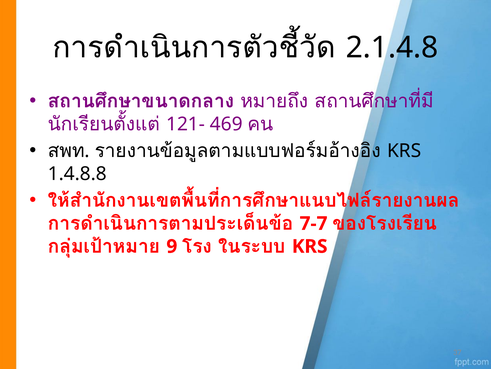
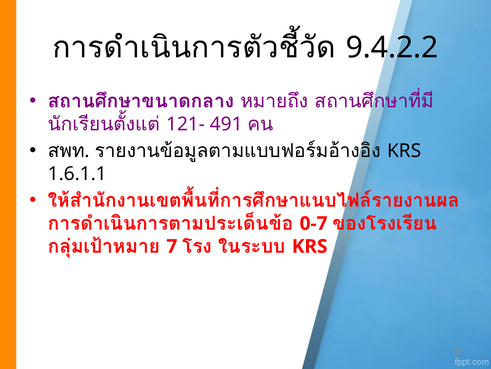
2.1.4.8: 2.1.4.8 -> 9.4.2.2 (392, 48)
469: 469 -> 491 (226, 124)
1.4.8.8: 1.4.8.8 -> 1.6.1.1 (77, 174)
7-7: 7-7 -> 0-7 (314, 223)
9: 9 -> 7 (172, 246)
